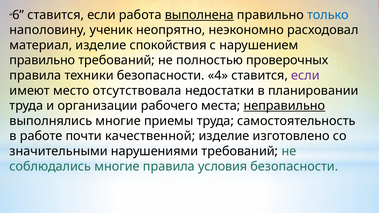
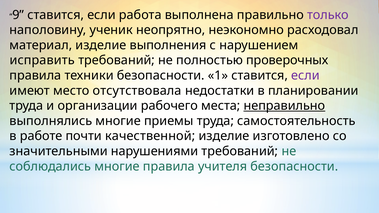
6: 6 -> 9 (18, 15)
выполнена underline: present -> none (199, 15)
только colour: blue -> purple (328, 15)
спокойствия: спокойствия -> выполнения (168, 45)
правильно: правильно -> исправить (42, 60)
4: 4 -> 1 (218, 76)
условия: условия -> учителя (223, 167)
